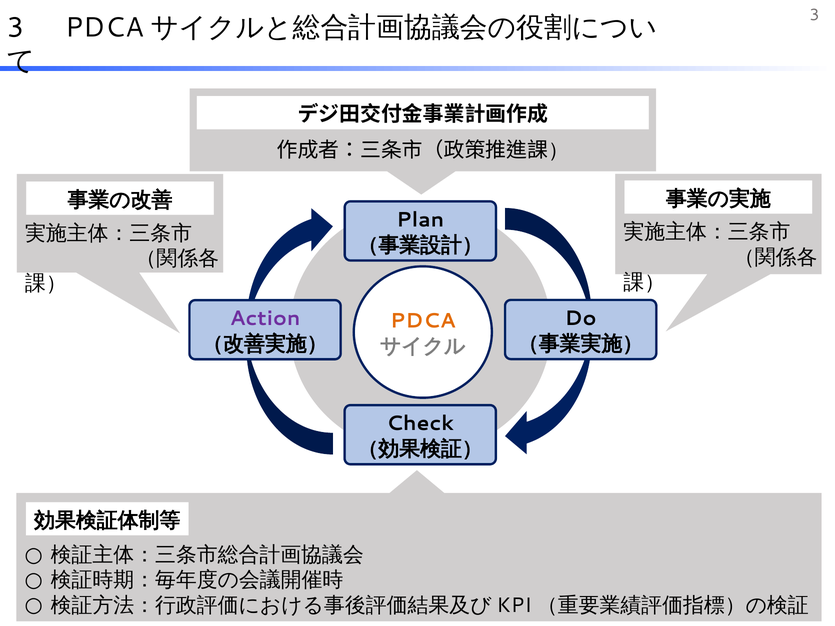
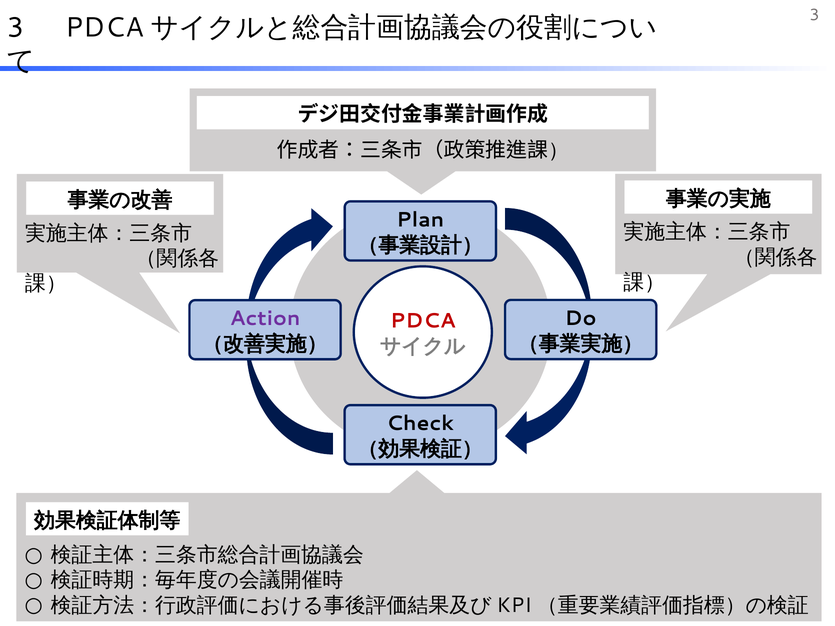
PDCA colour: orange -> red (423, 321)
